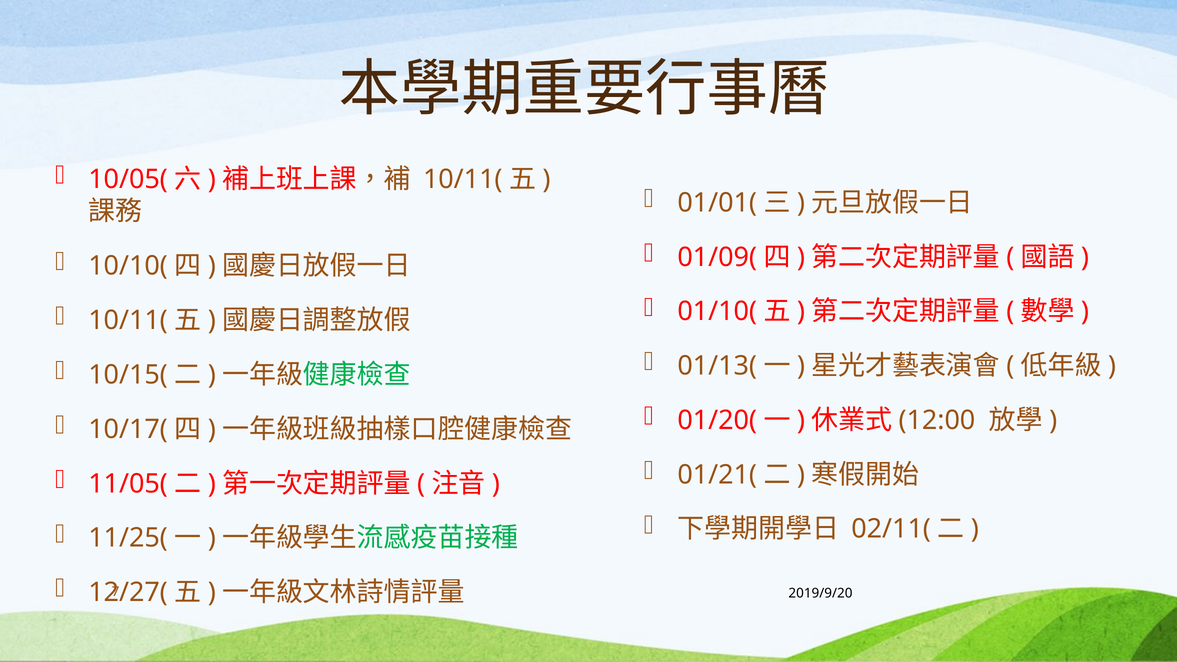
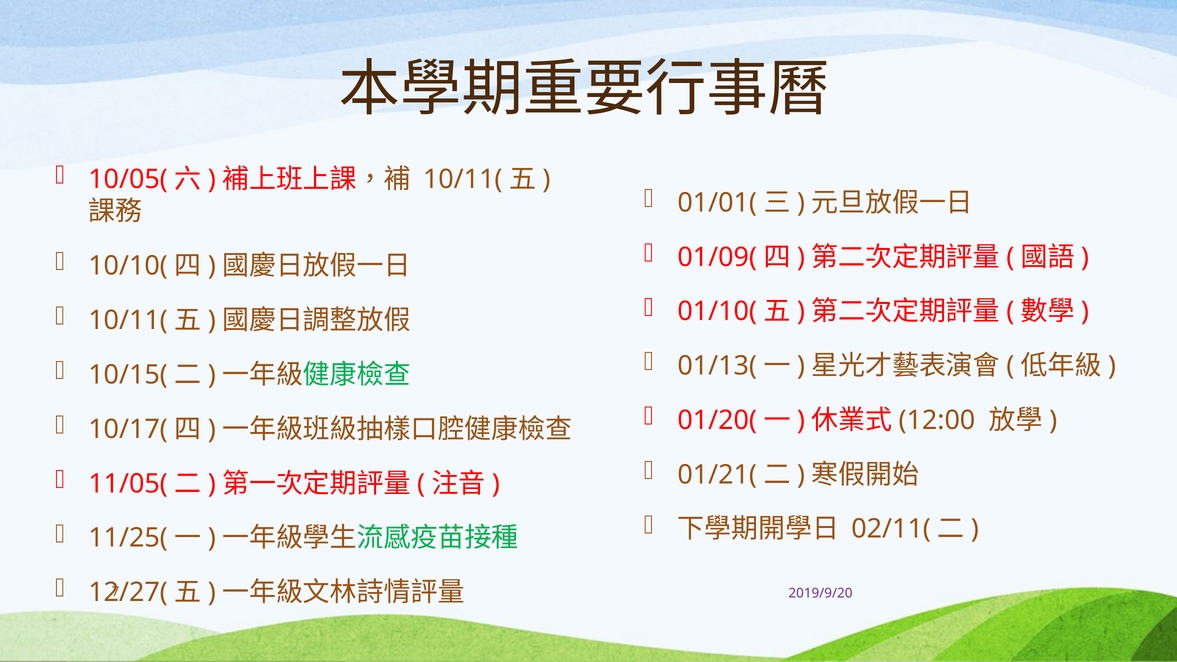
2019/9/20 colour: black -> purple (820, 593)
